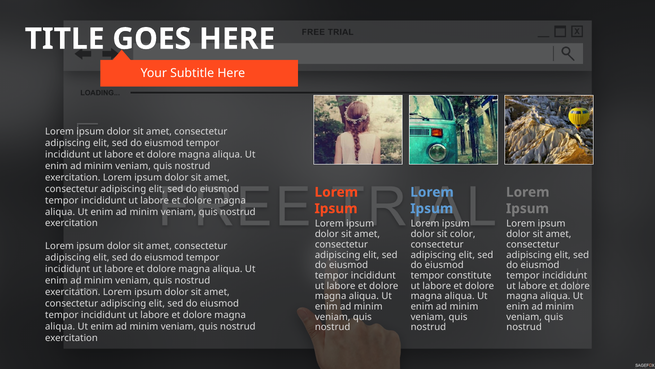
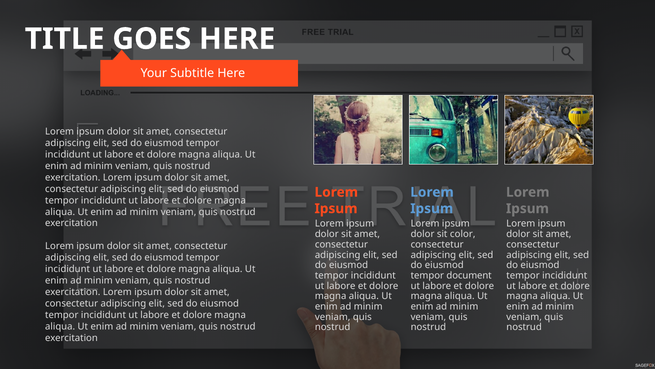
constitute: constitute -> document (469, 275)
